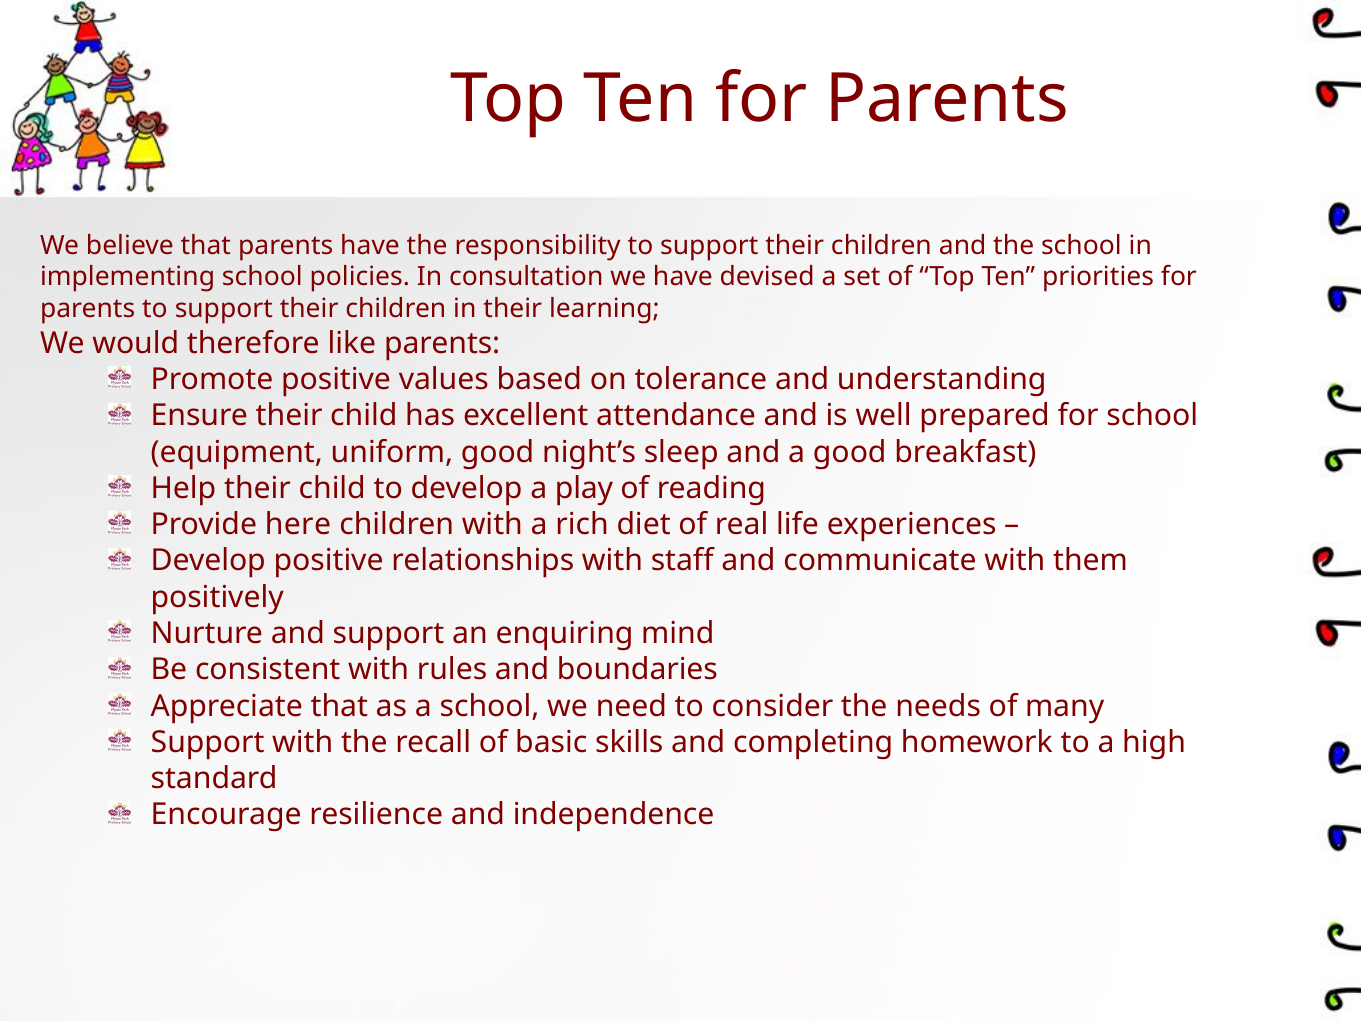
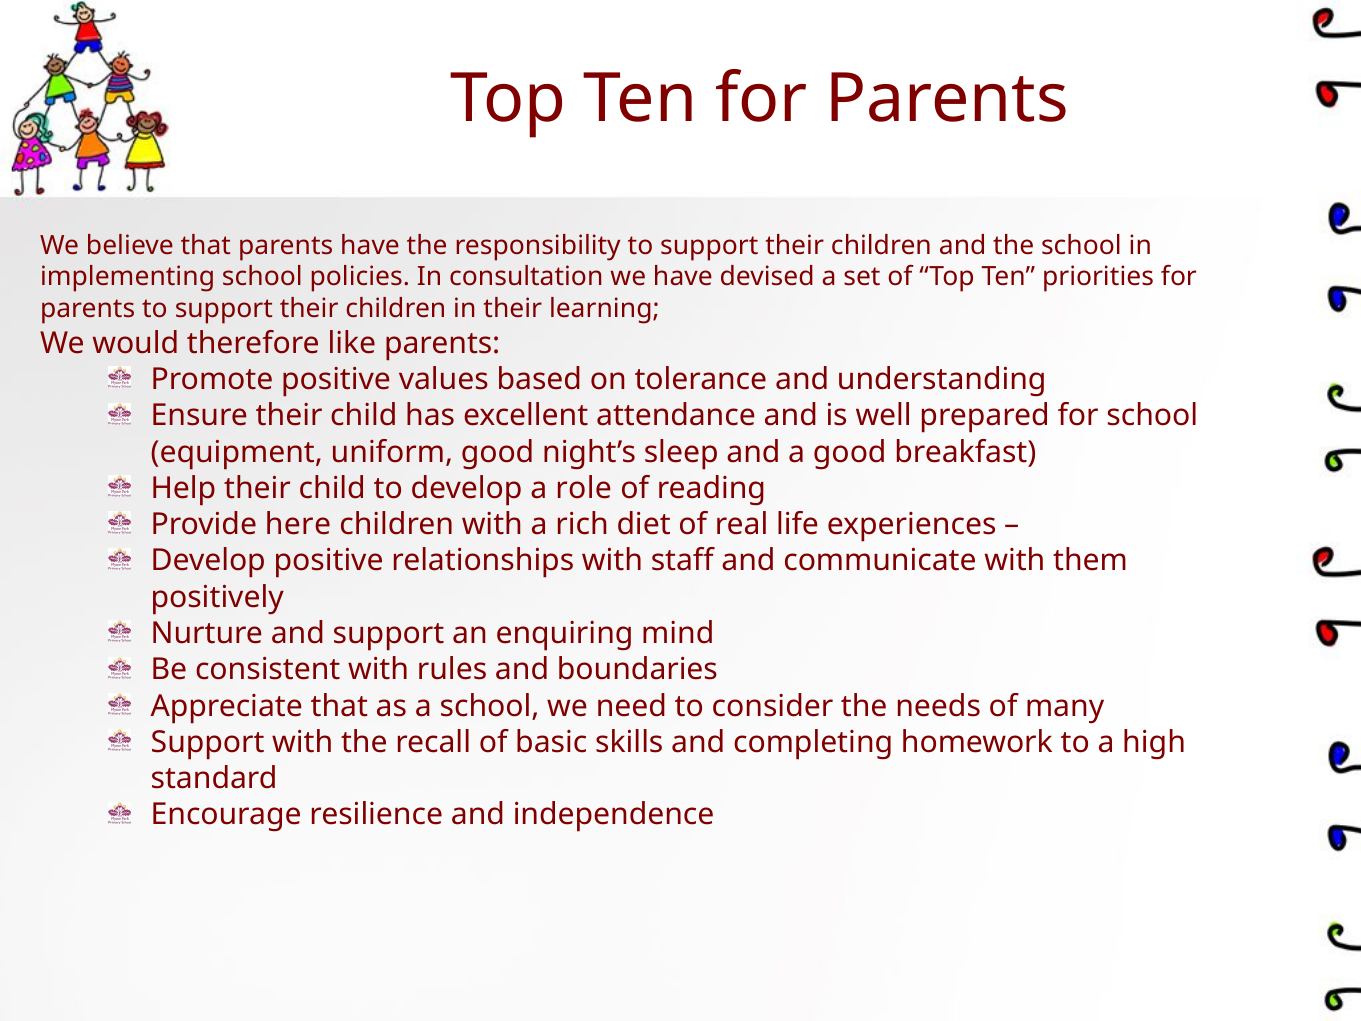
play: play -> role (584, 488)
